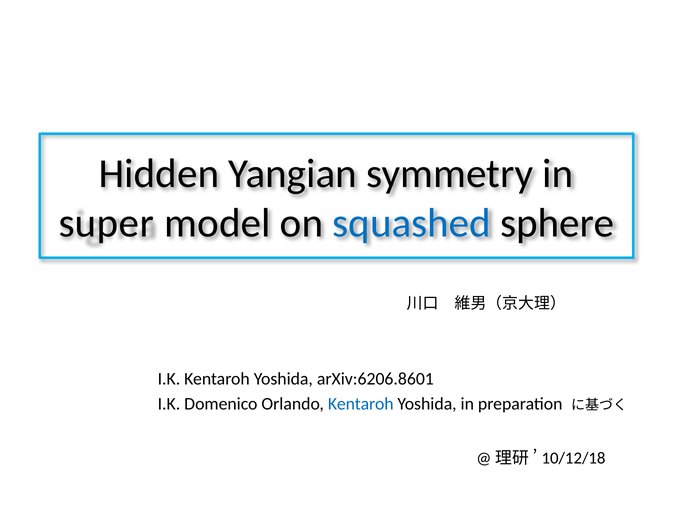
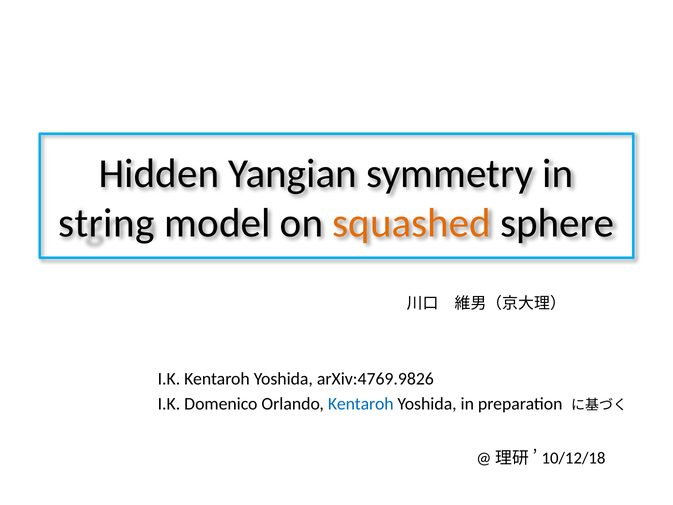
super: super -> string (106, 223)
squashed colour: blue -> orange (412, 223)
arXiv:6206.8601: arXiv:6206.8601 -> arXiv:4769.9826 (375, 379)
